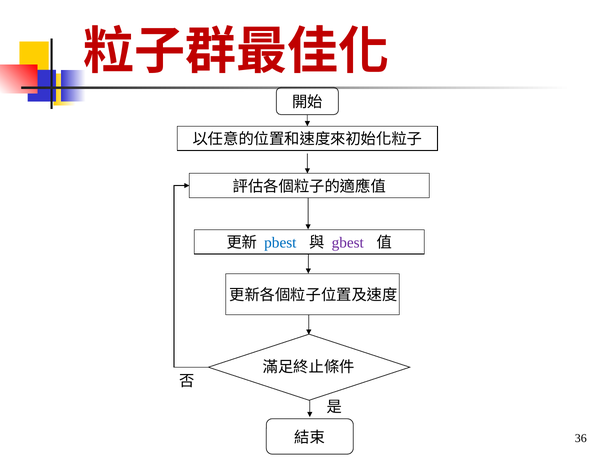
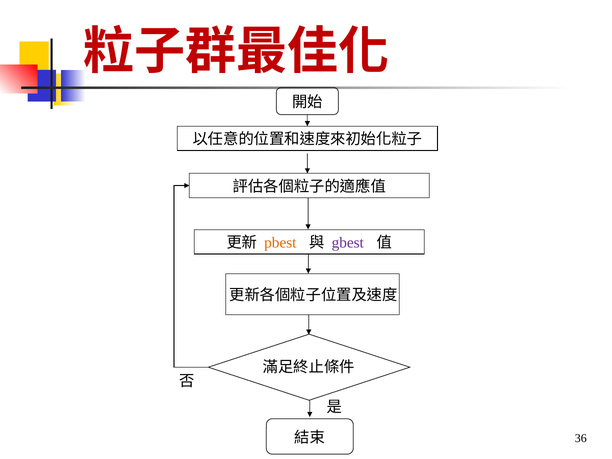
pbest colour: blue -> orange (280, 243)
